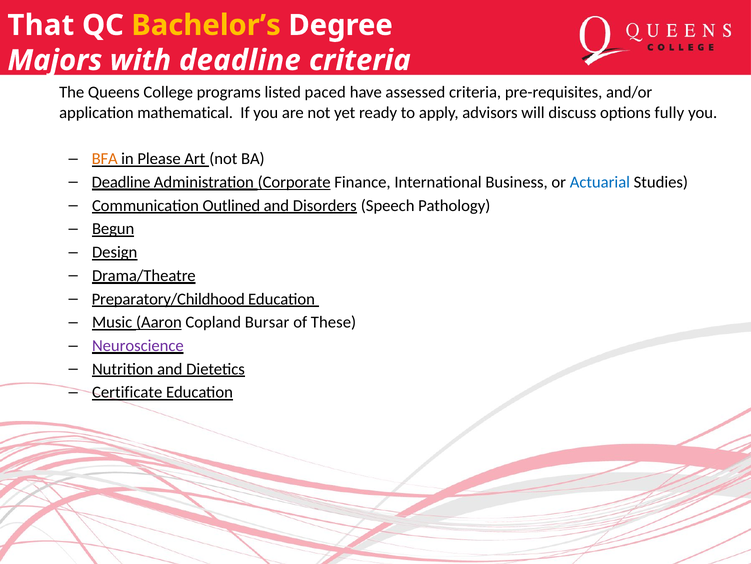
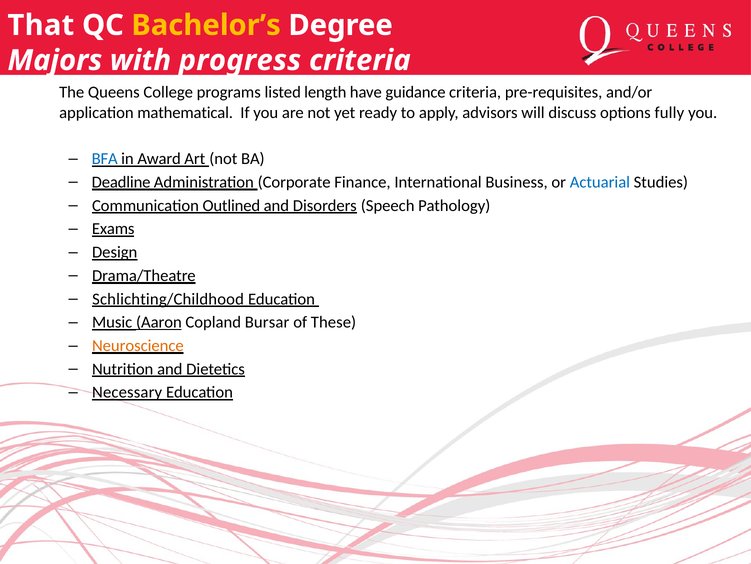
with deadline: deadline -> progress (240, 60)
paced: paced -> length (325, 92)
assessed: assessed -> guidance (416, 92)
BFA colour: orange -> blue (105, 159)
Please: Please -> Award (159, 159)
Corporate underline: present -> none (294, 182)
Begun: Begun -> Exams (113, 229)
Preparatory/Childhood: Preparatory/Childhood -> Schlichting/Childhood (168, 299)
Neuroscience colour: purple -> orange (138, 345)
Certificate: Certificate -> Necessary (127, 392)
